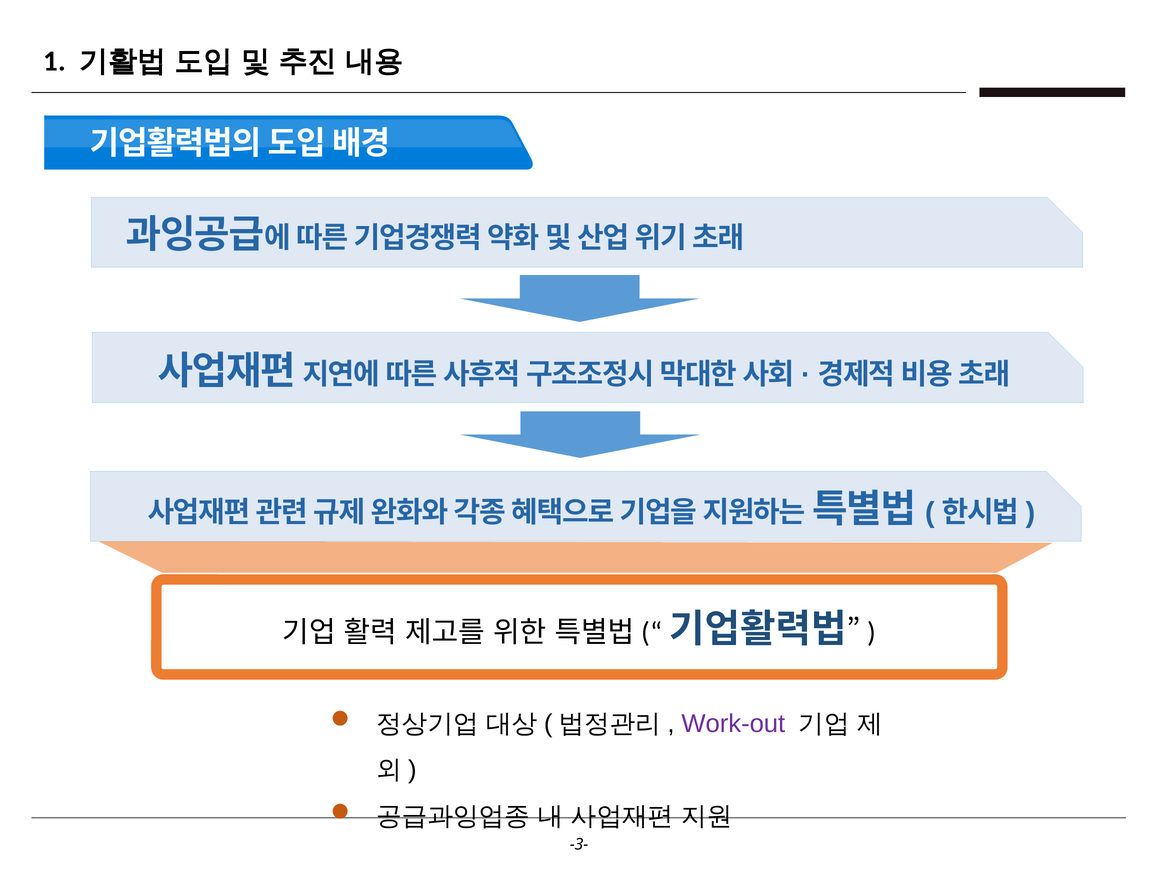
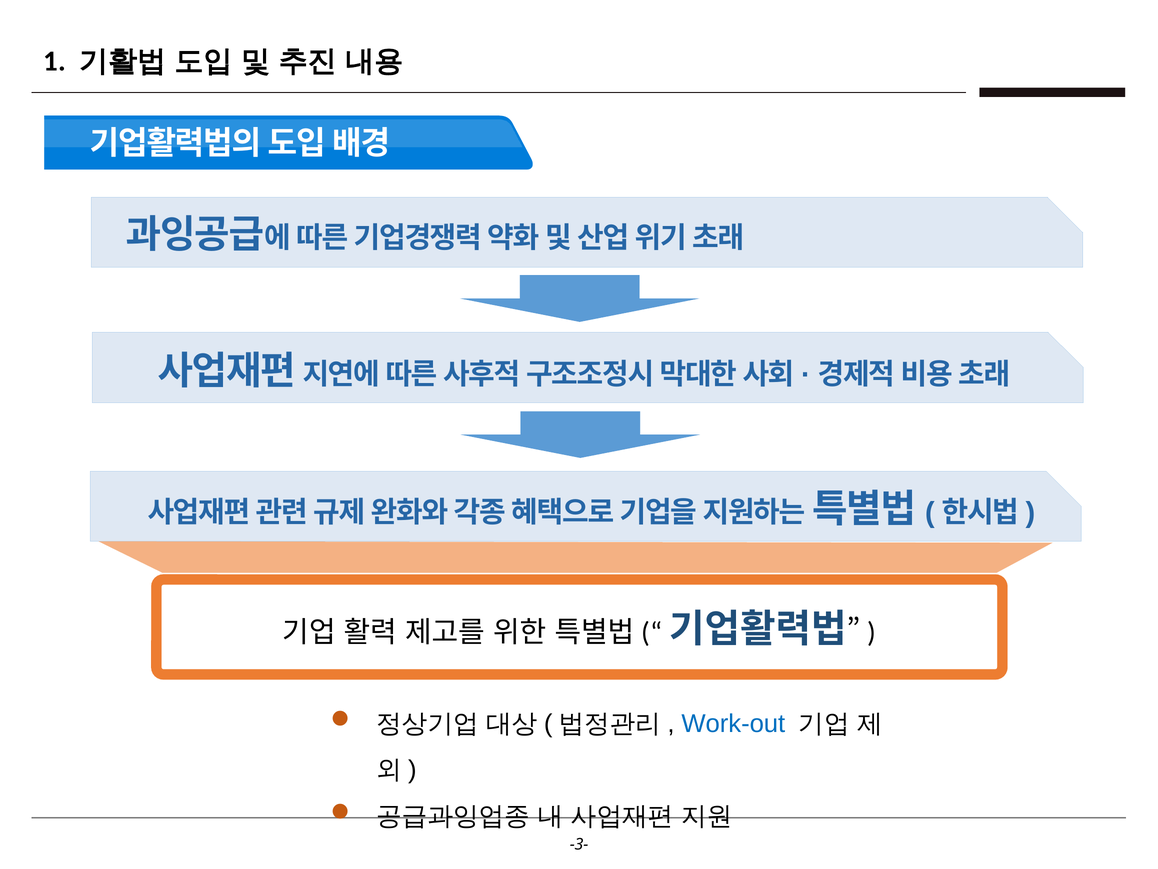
Work-out colour: purple -> blue (733, 723)
